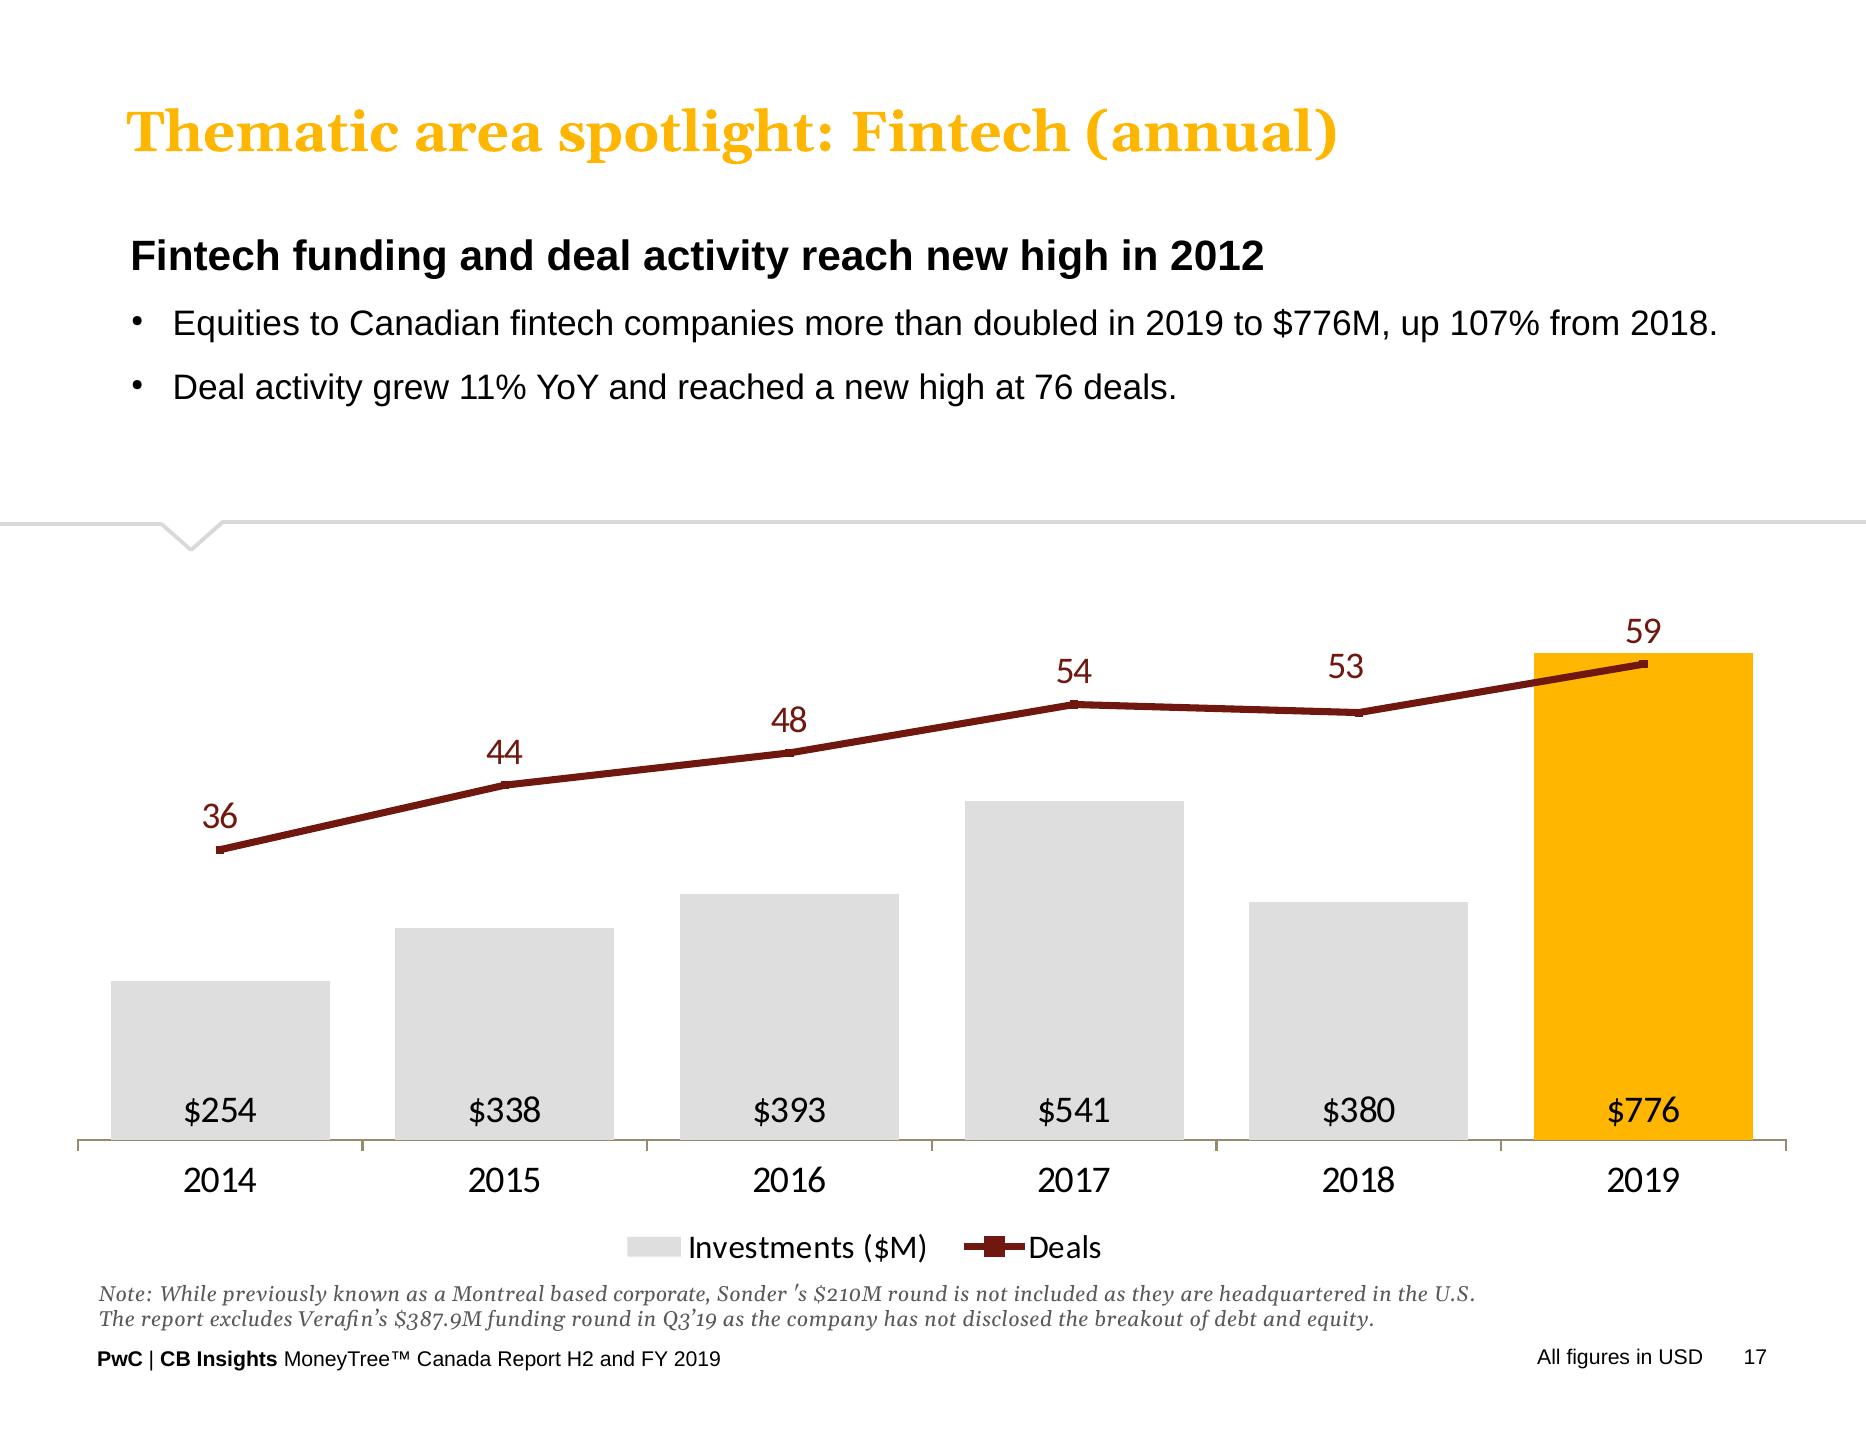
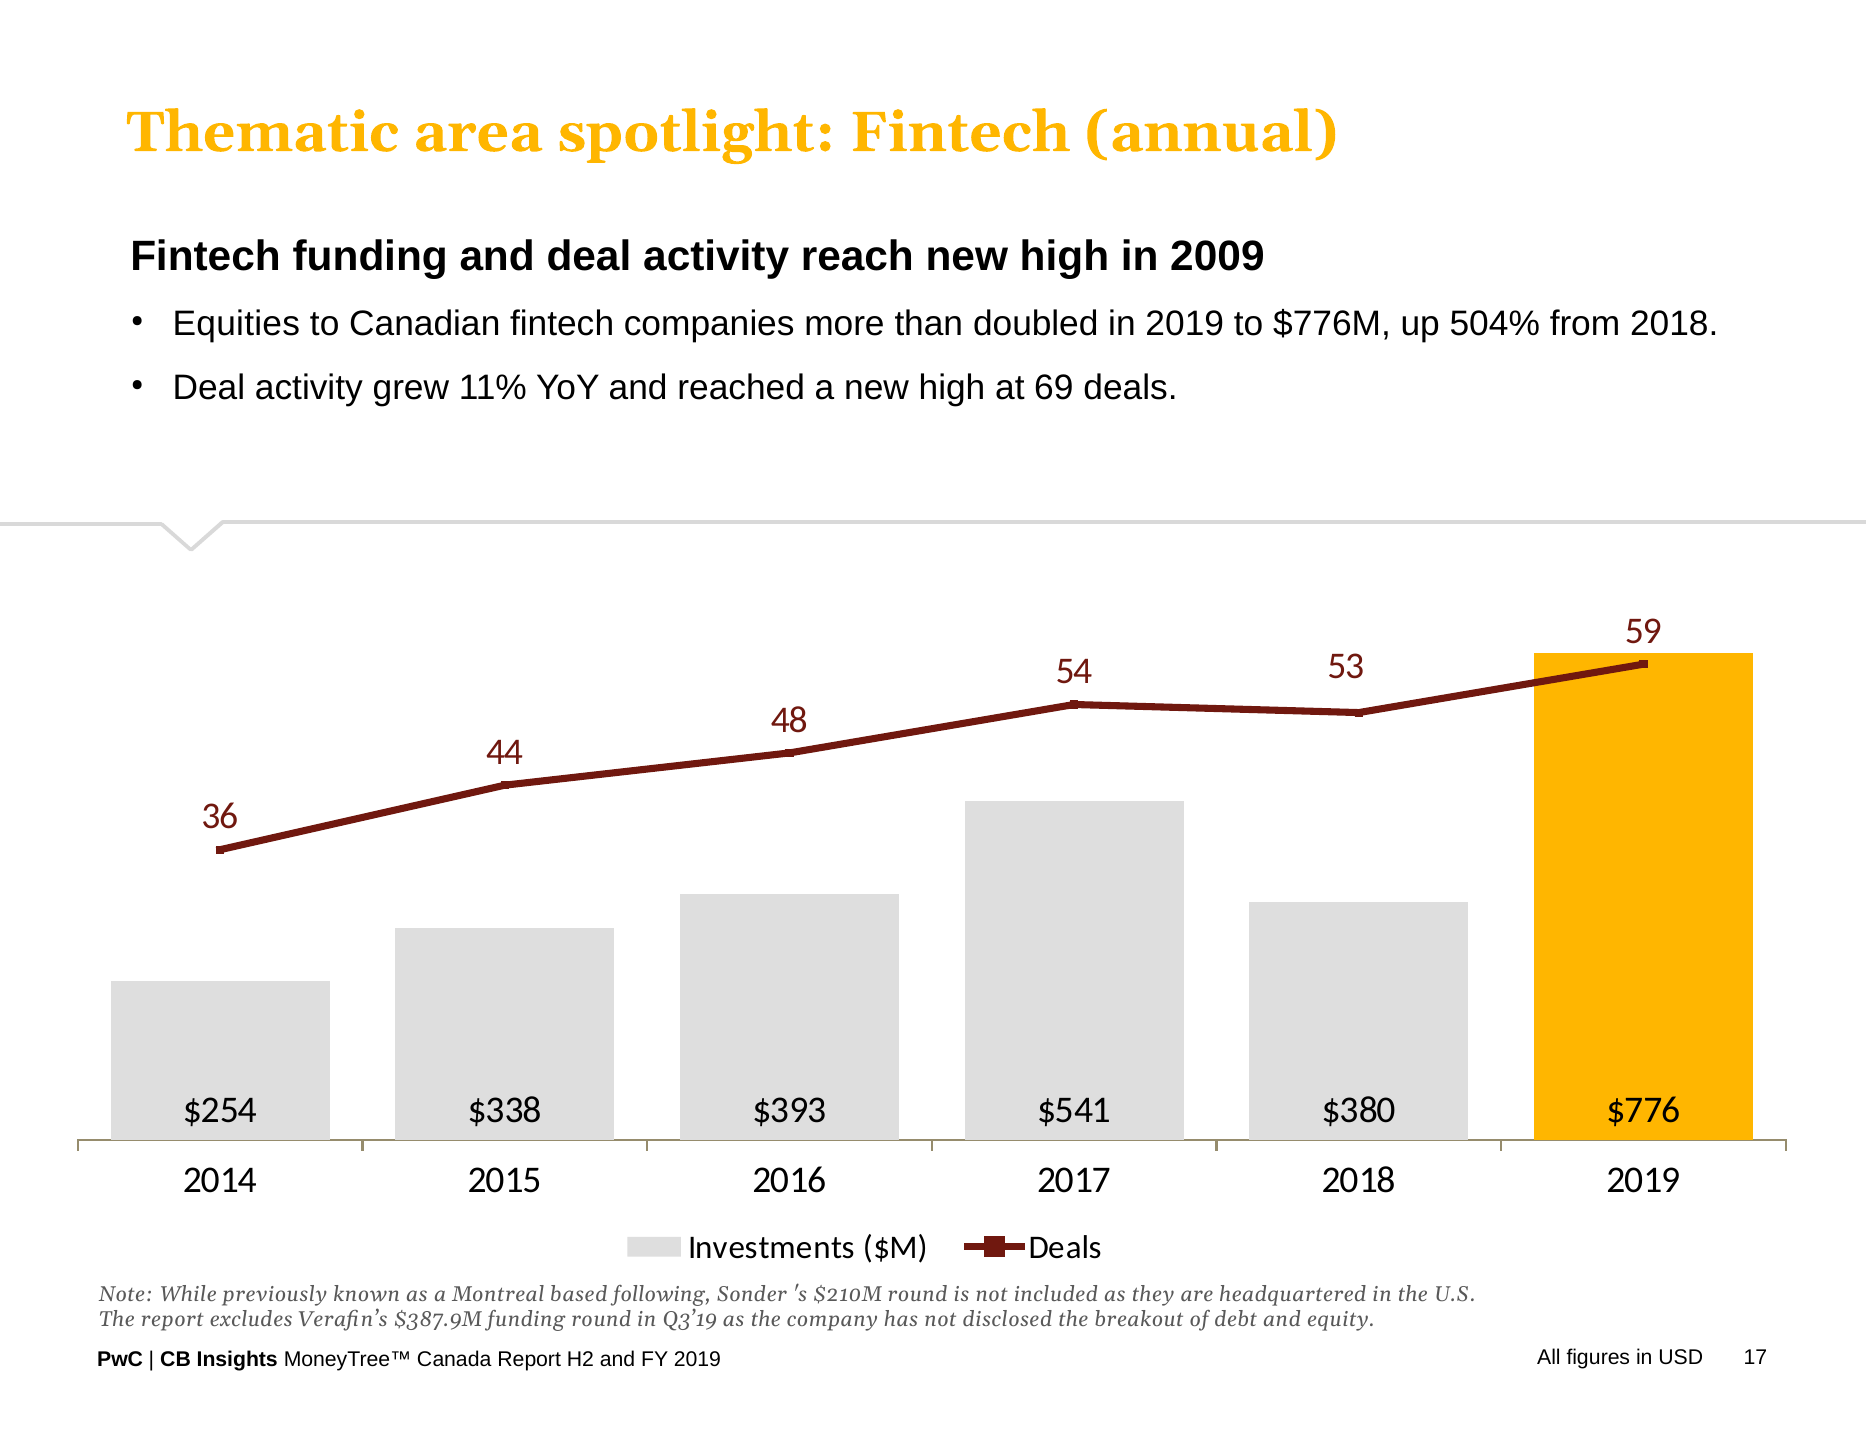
2012: 2012 -> 2009 (1217, 257)
107%: 107% -> 504% (1495, 324)
76: 76 -> 69 (1054, 388)
corporate: corporate -> following (662, 1294)
